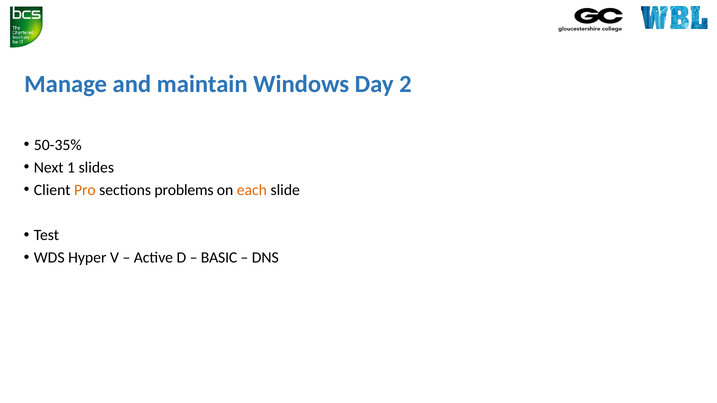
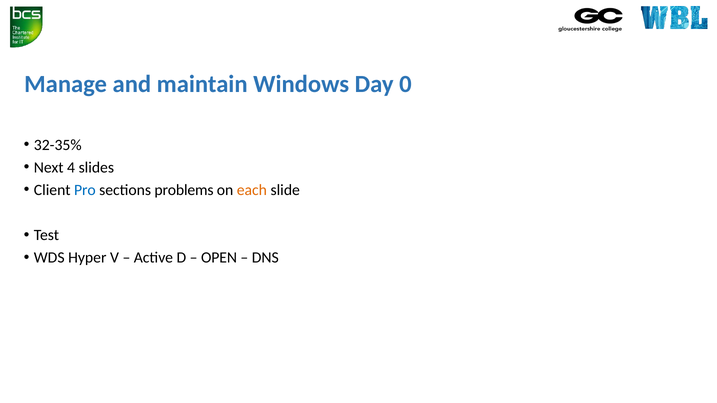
2: 2 -> 0 (405, 84)
50-35%: 50-35% -> 32-35% (58, 145)
1: 1 -> 4 (71, 168)
Pro colour: orange -> blue (85, 190)
BASIC: BASIC -> OPEN (219, 258)
